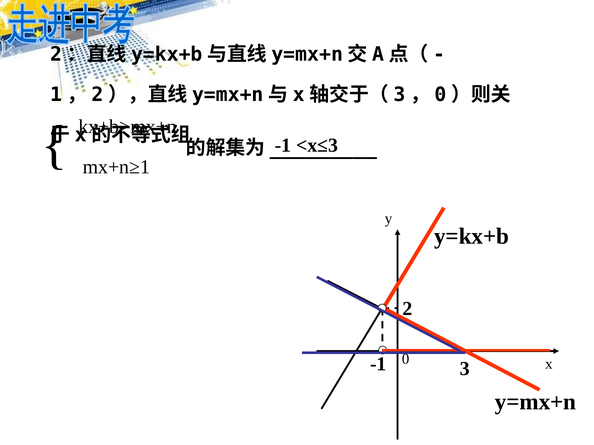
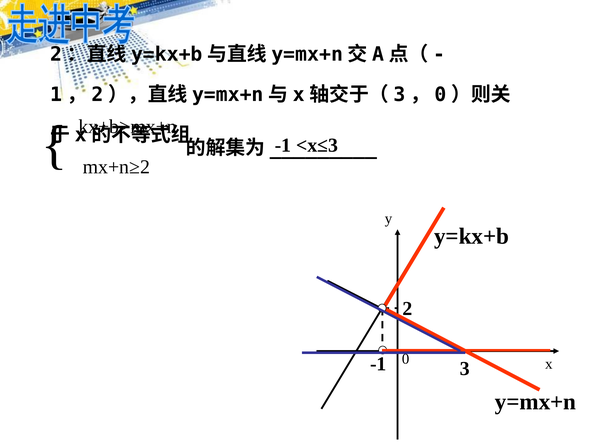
mx+n≥1: mx+n≥1 -> mx+n≥2 (116, 167)
